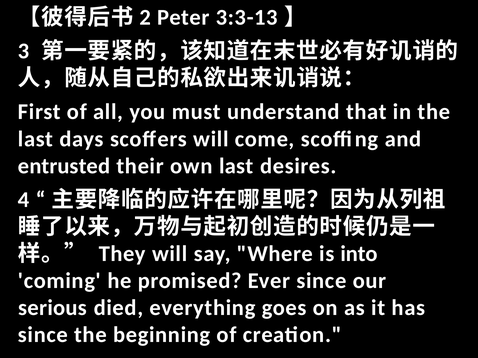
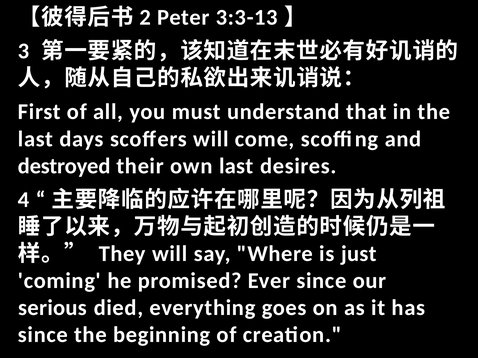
entrusted: entrusted -> destroyed (64, 166)
into: into -> just (359, 254)
